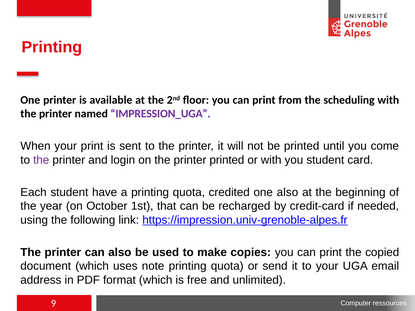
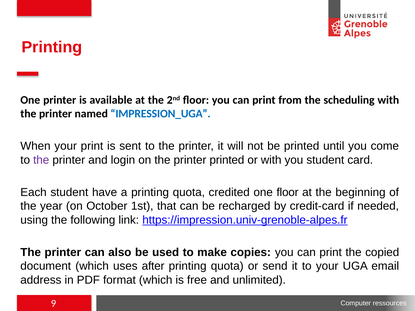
IMPRESSION_UGA colour: purple -> blue (161, 114)
one also: also -> floor (288, 192)
note: note -> after (153, 266)
